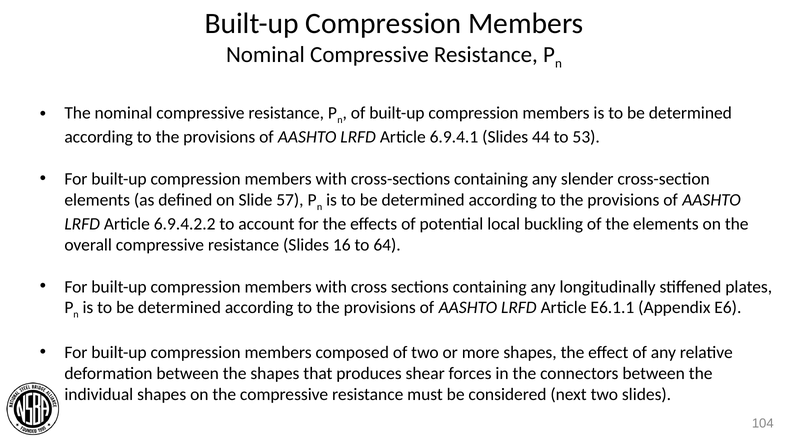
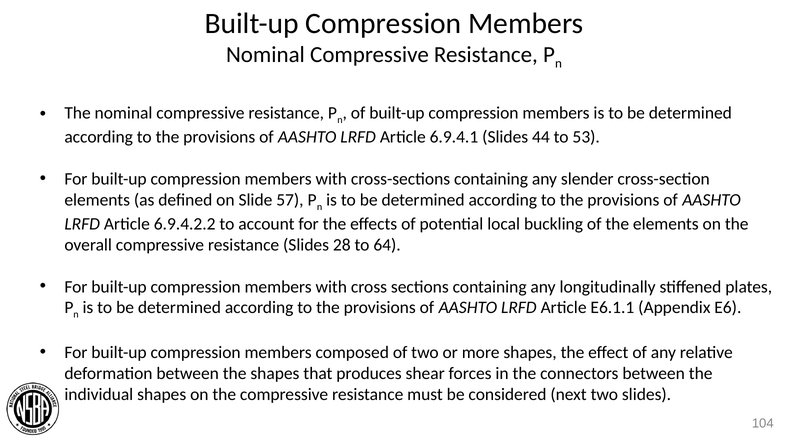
16: 16 -> 28 (342, 245)
